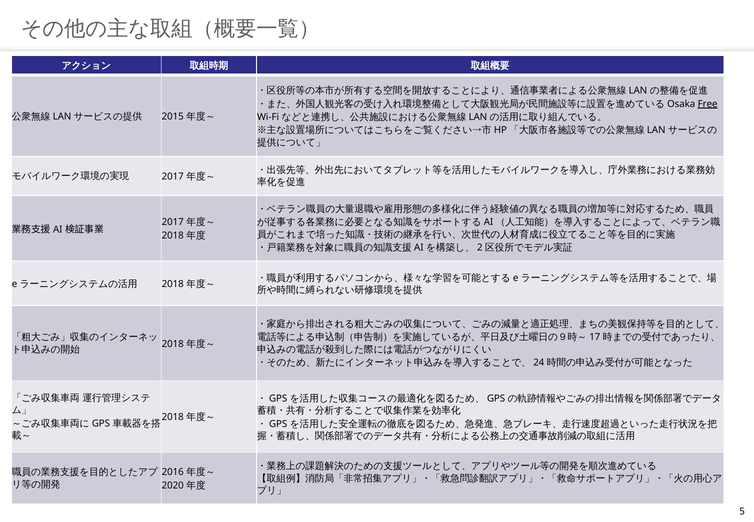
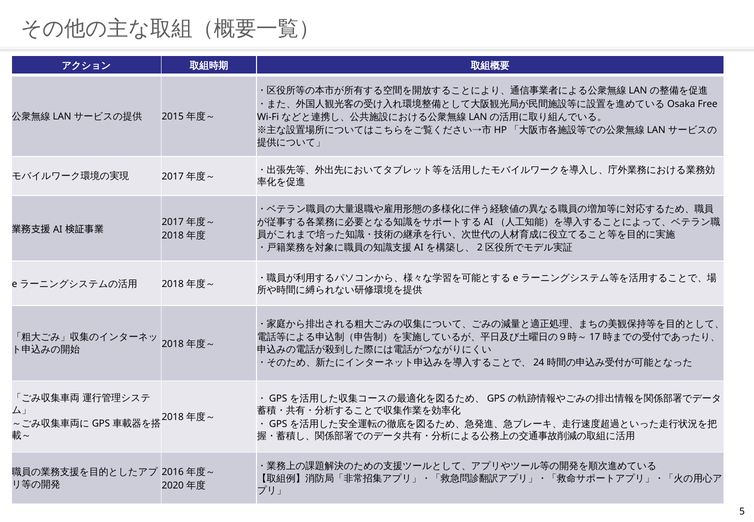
Free underline: present -> none (708, 104)
